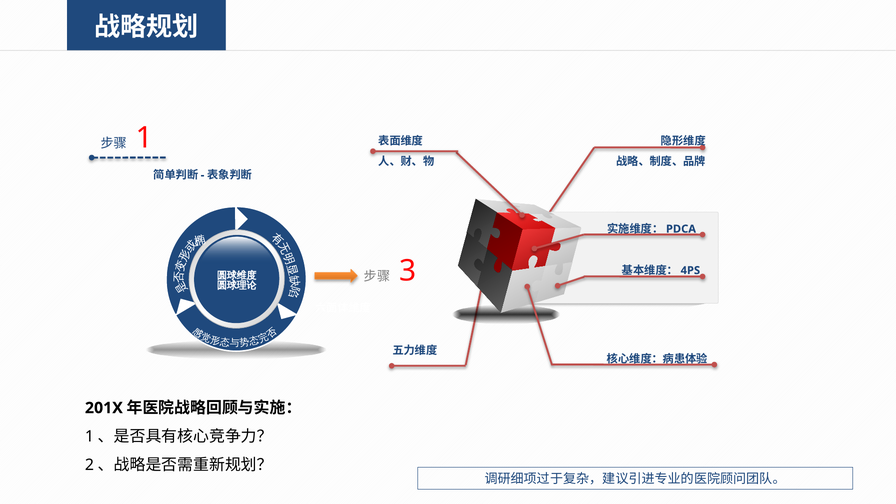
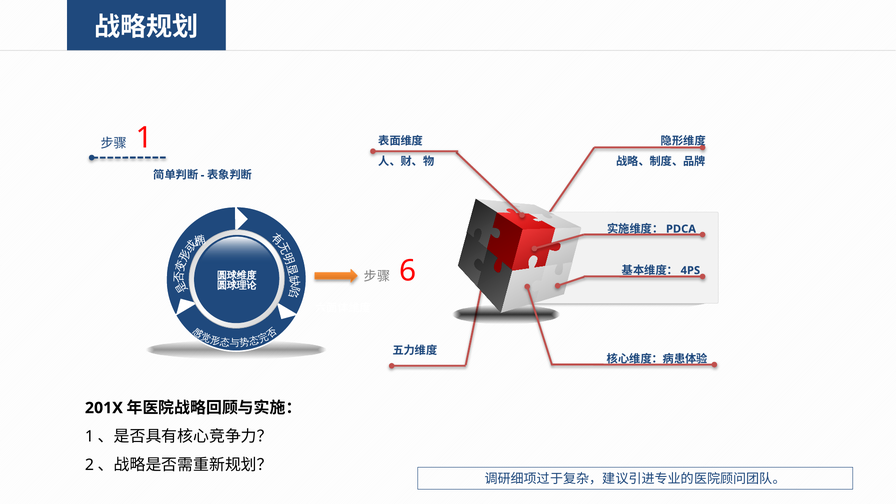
3: 3 -> 6 (408, 271)
